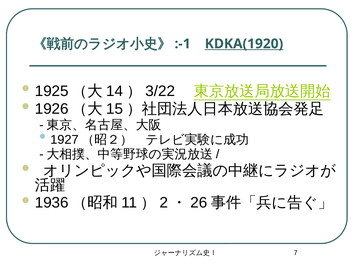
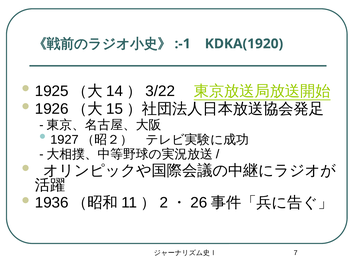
KDKA(1920 underline: present -> none (244, 44)
